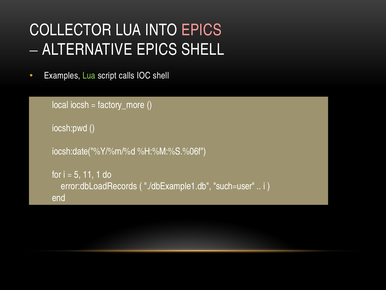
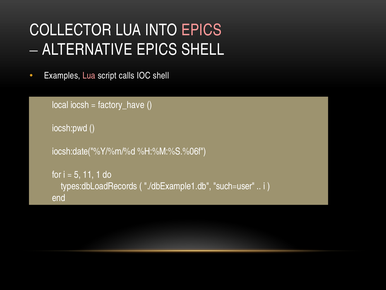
Lua colour: light green -> pink (89, 76)
factory_more: factory_more -> factory_have (121, 105)
error:dbLoadRecords: error:dbLoadRecords -> types:dbLoadRecords (99, 186)
